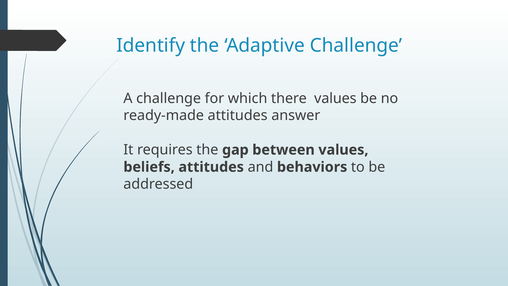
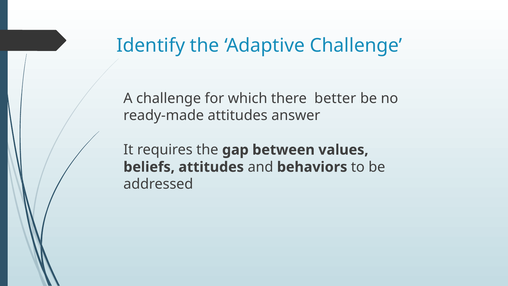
there values: values -> better (335, 98)
